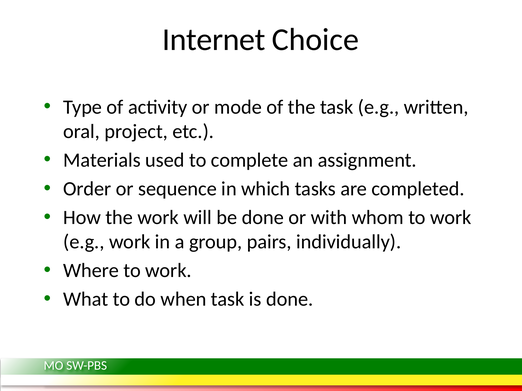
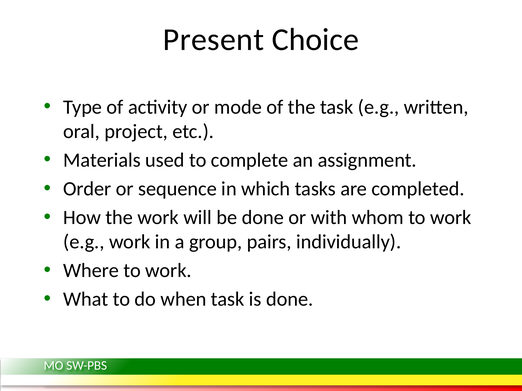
Internet: Internet -> Present (213, 40)
